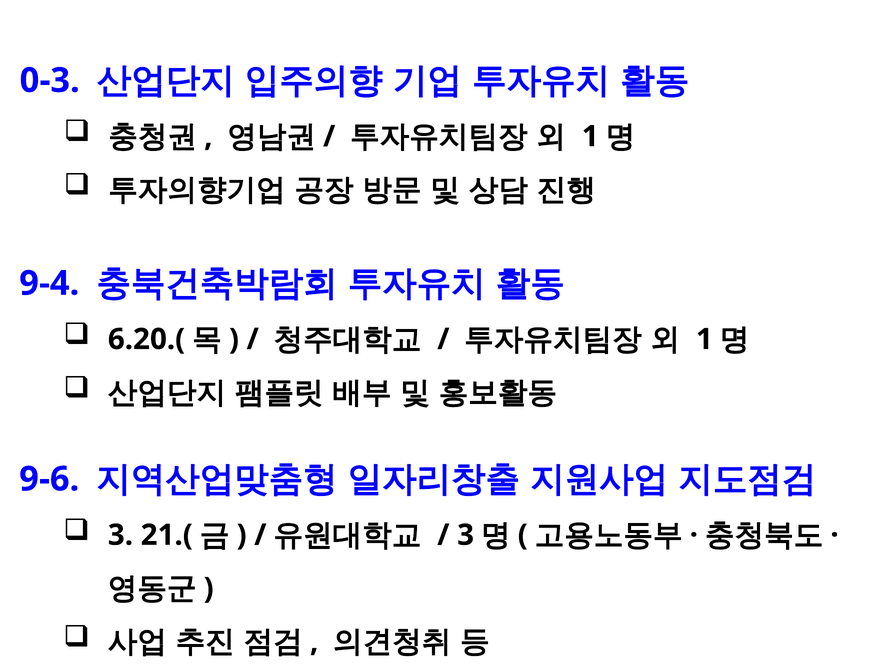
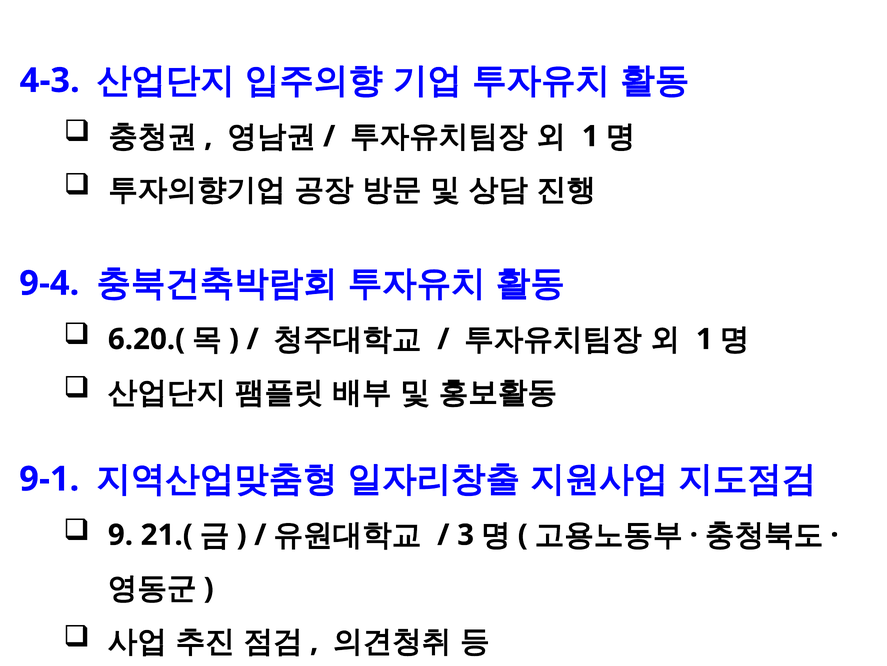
0-3: 0-3 -> 4-3 (50, 80)
9-6: 9-6 -> 9-1 (49, 479)
3: 3 -> 9 (120, 534)
